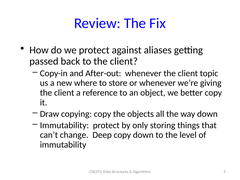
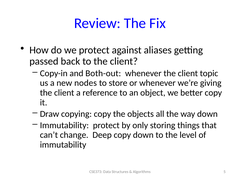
After-out: After-out -> Both-out (103, 73)
where: where -> nodes (86, 83)
